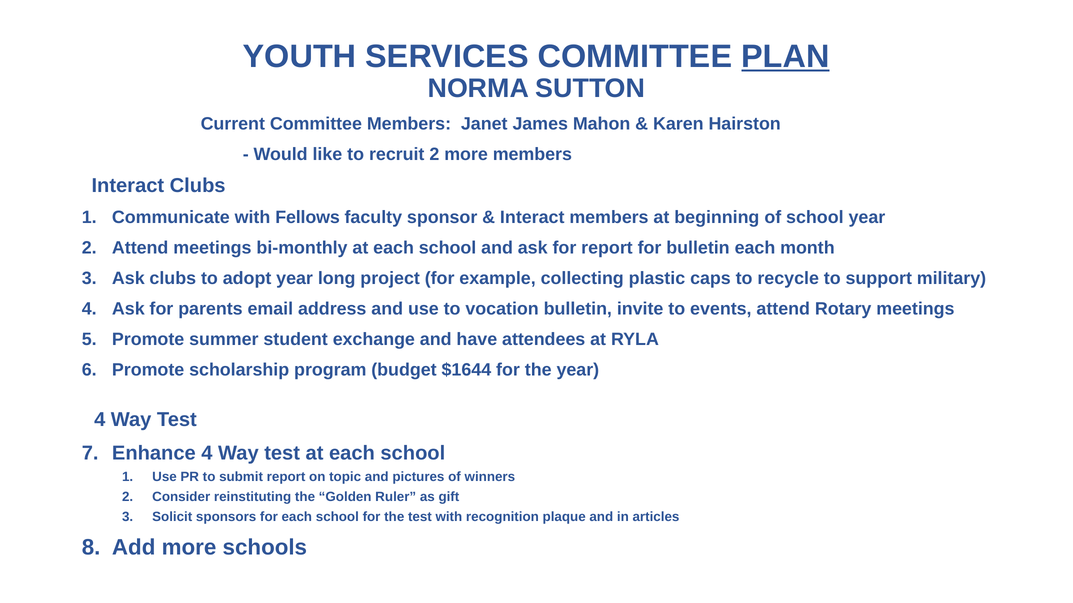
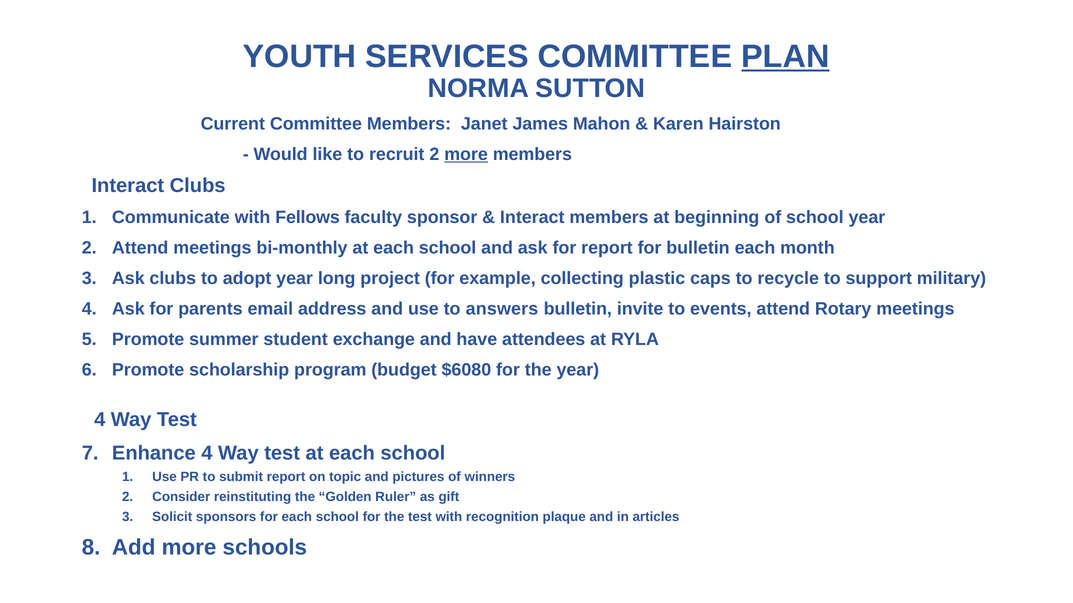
more underline: none -> present (466, 154)
vocation: vocation -> answers (502, 309)
$1644: $1644 -> $6080 (466, 370)
